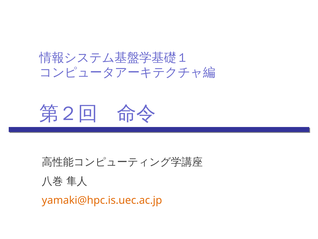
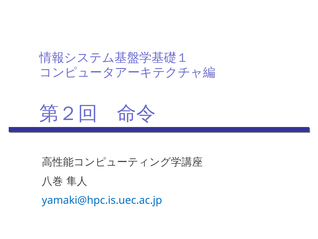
yamaki@hpc.is.uec.ac.jp colour: orange -> blue (102, 200)
